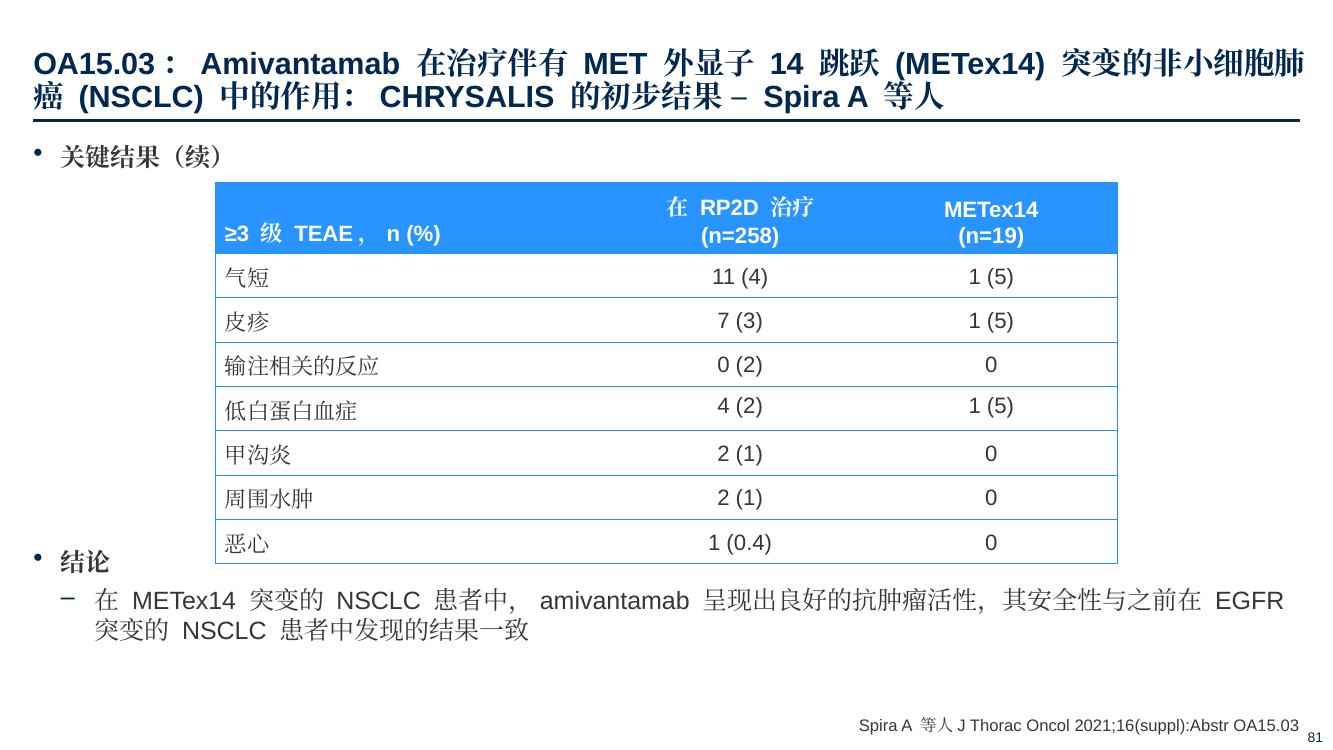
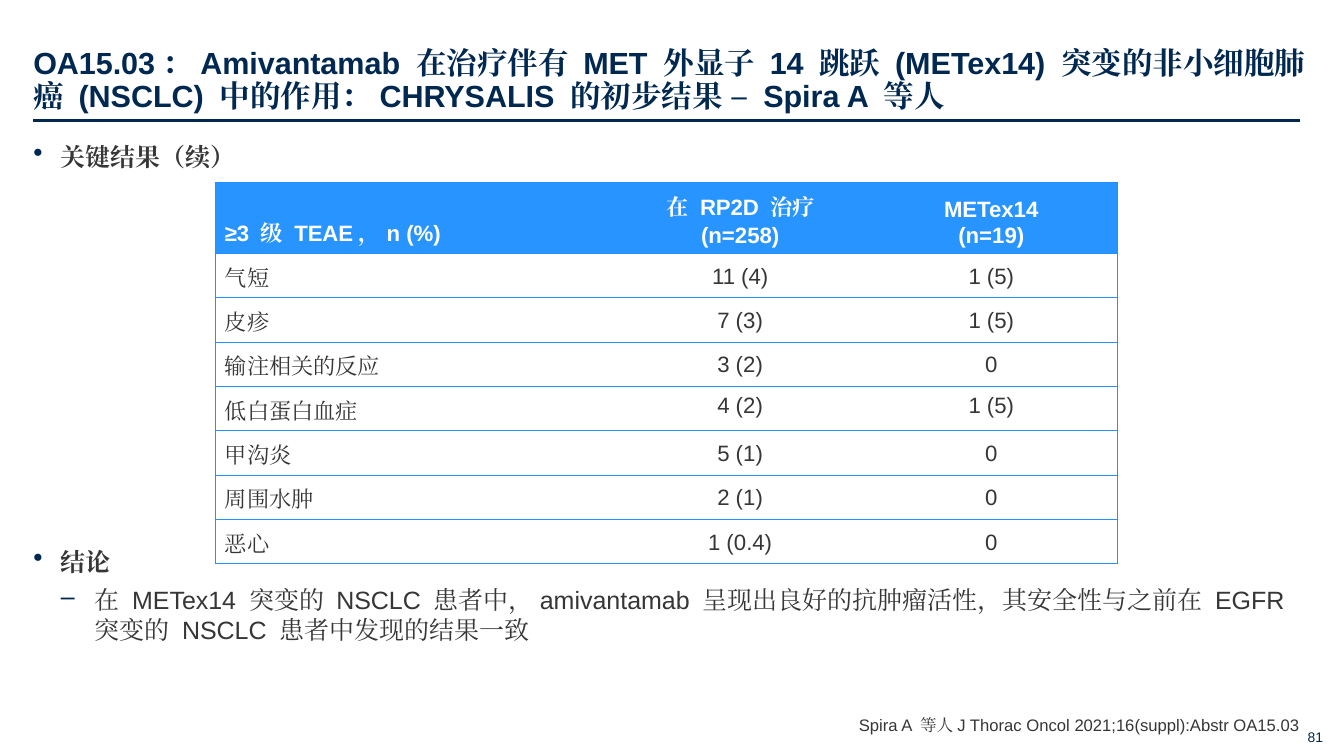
0: 0 -> 3 (724, 365)
2: 2 -> 5 (724, 454)
